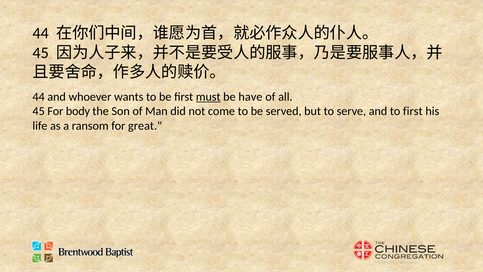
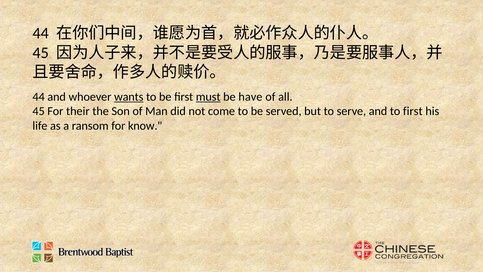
wants underline: none -> present (129, 97)
body: body -> their (78, 111)
great: great -> know (145, 126)
